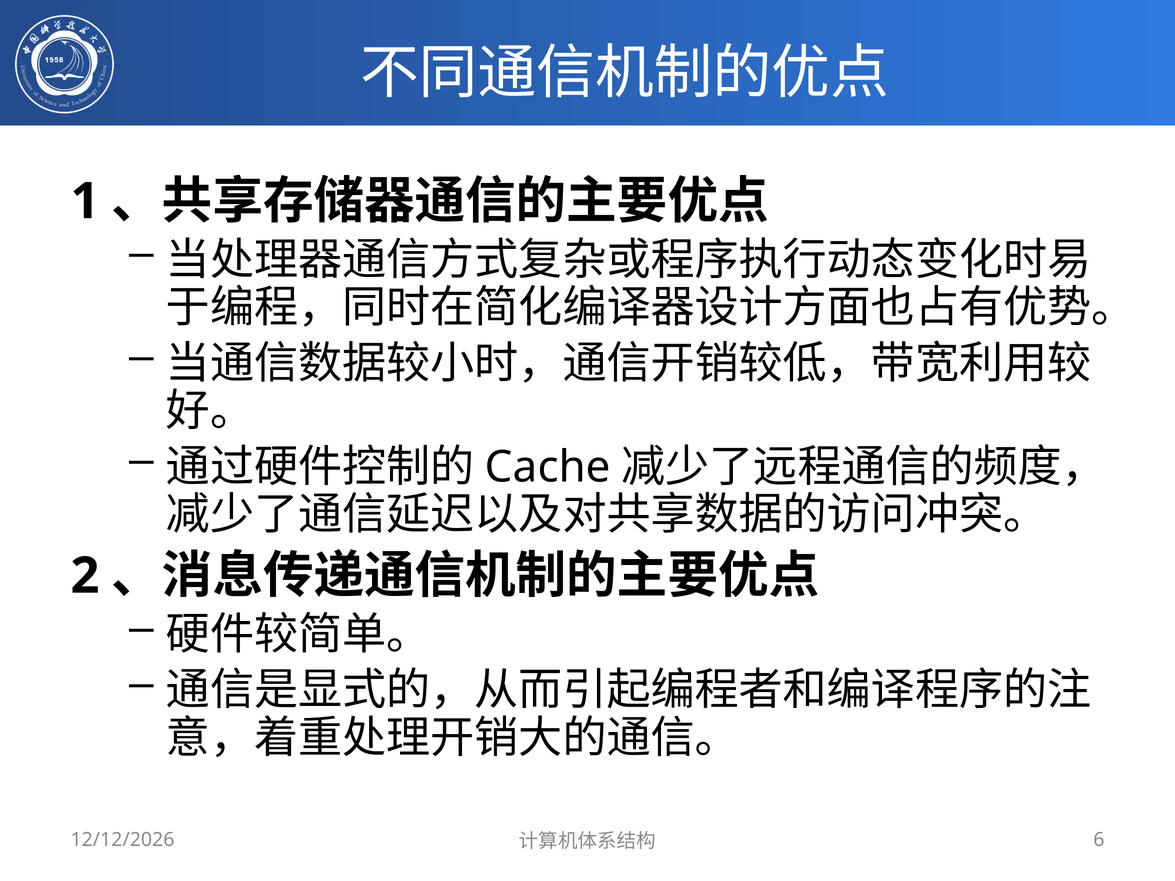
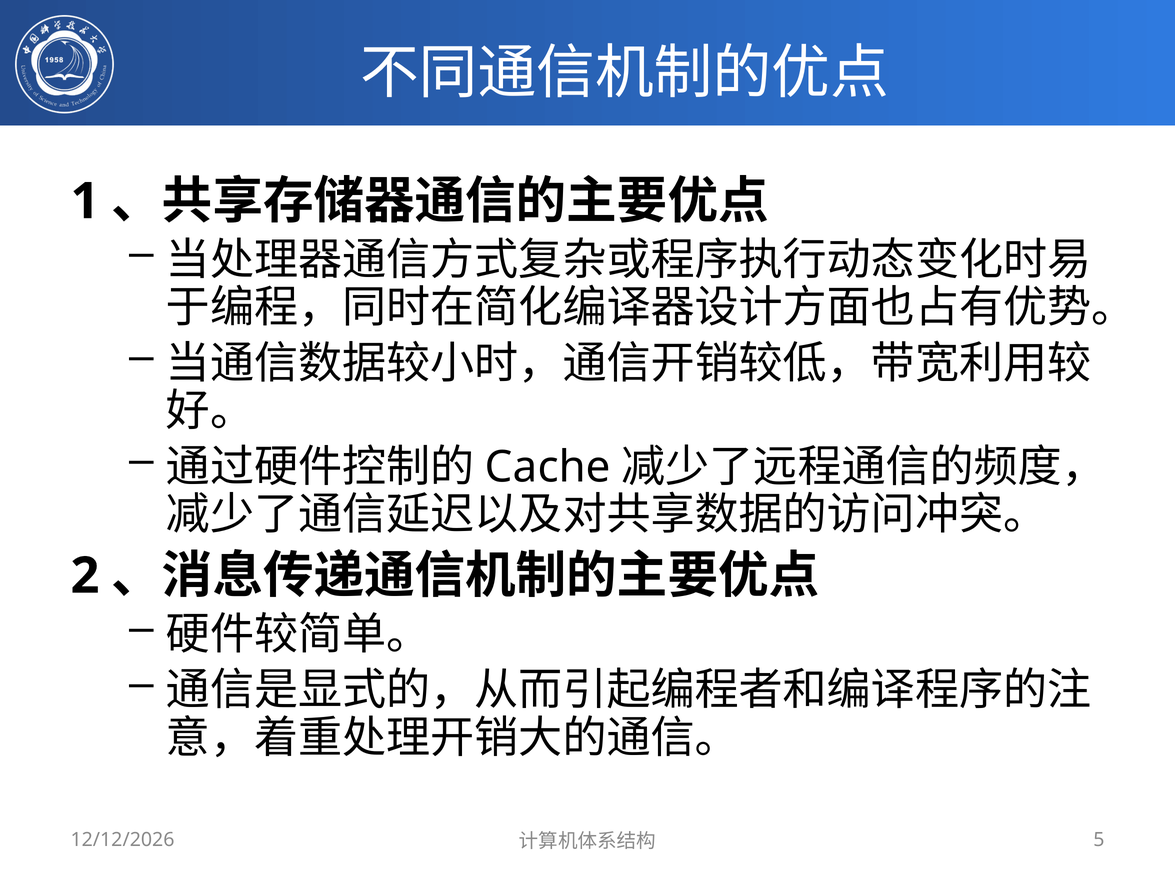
6: 6 -> 5 (1099, 840)
